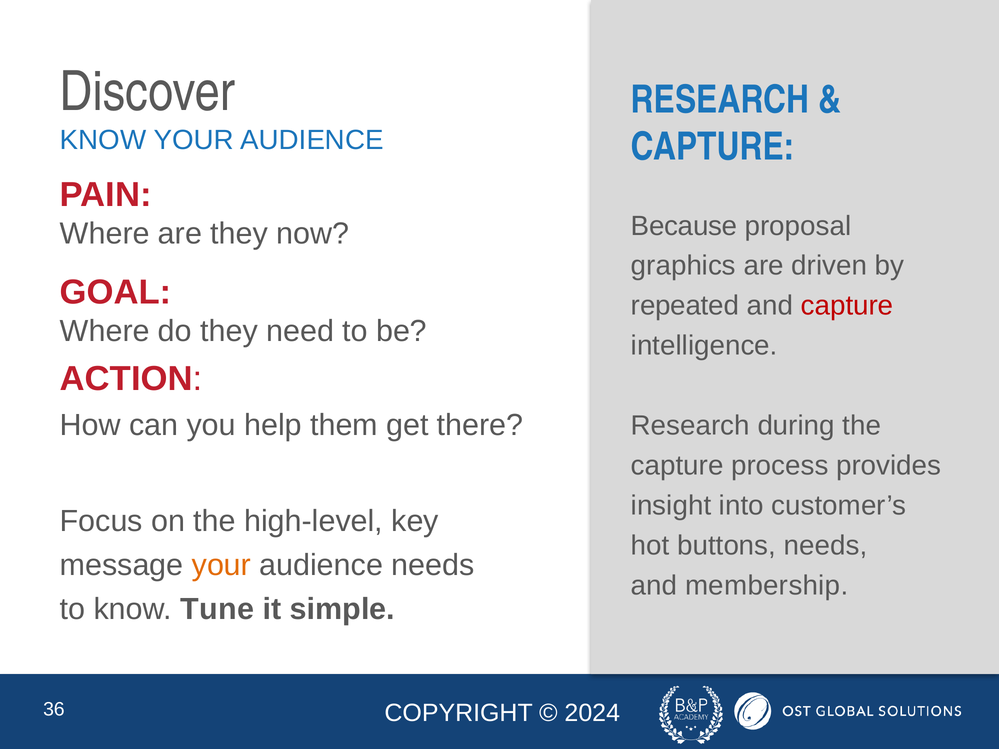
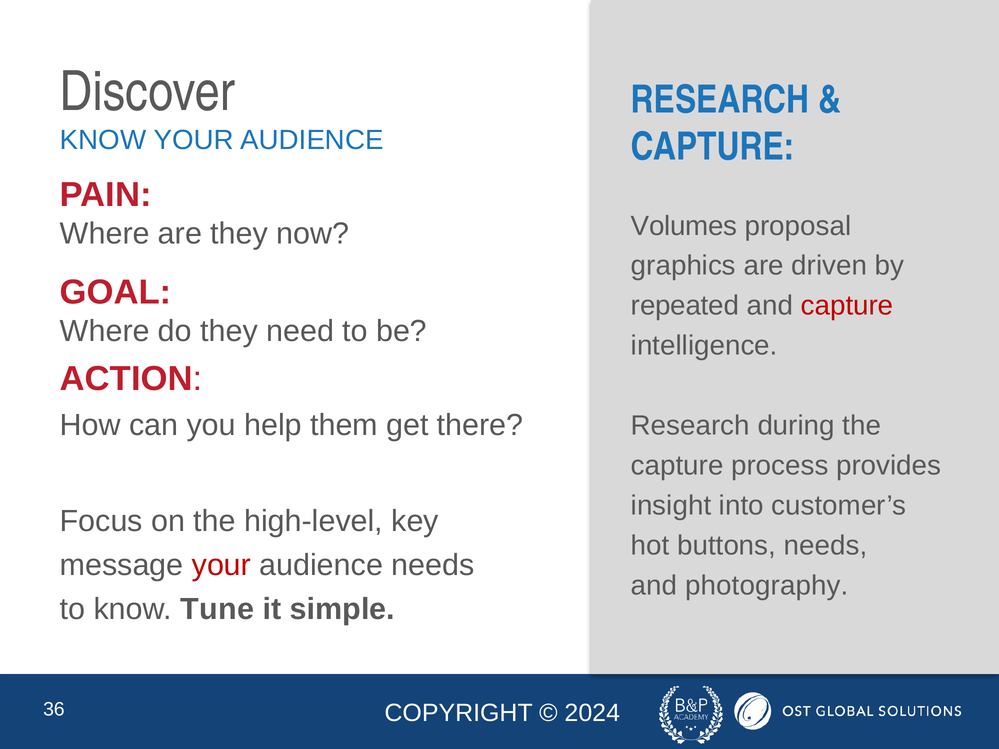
Because: Because -> Volumes (684, 226)
your colour: orange -> red (221, 565)
membership: membership -> photography (767, 586)
